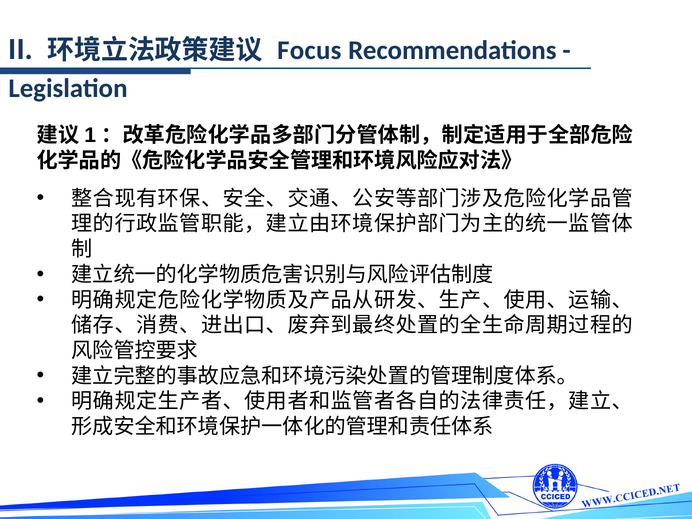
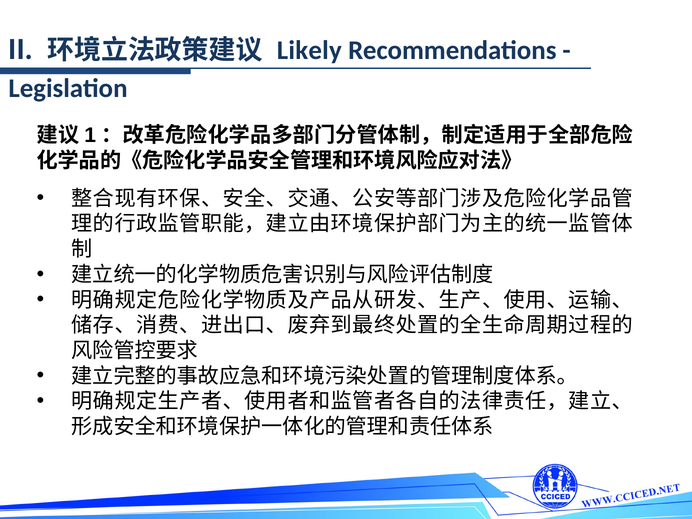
Focus: Focus -> Likely (309, 51)
